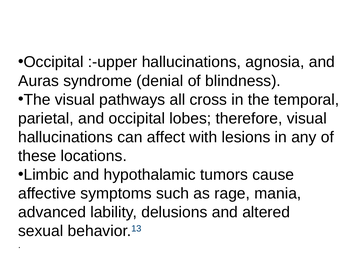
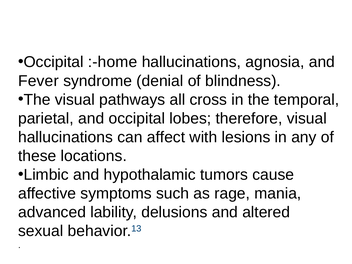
:-upper: :-upper -> :-home (113, 62)
Auras: Auras -> Fever (38, 81)
